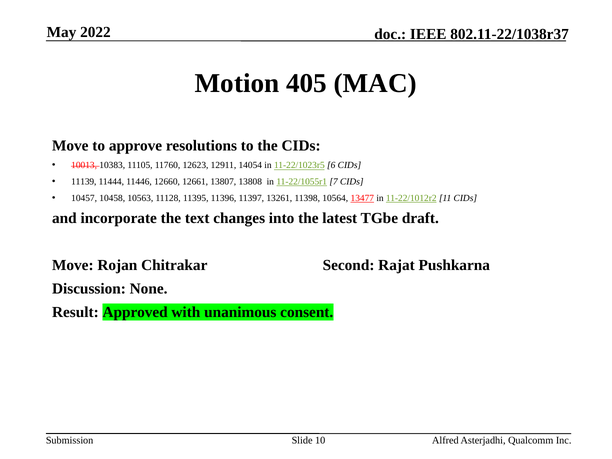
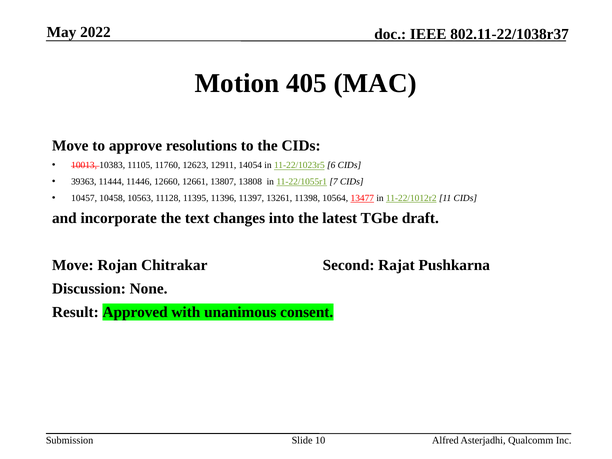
11139: 11139 -> 39363 (84, 182)
